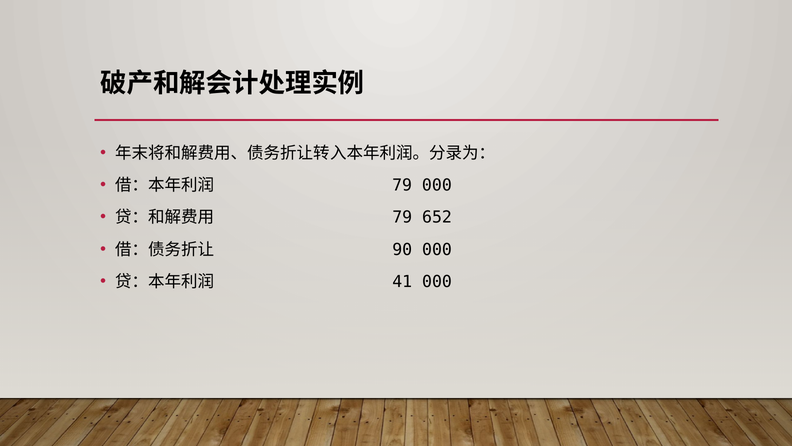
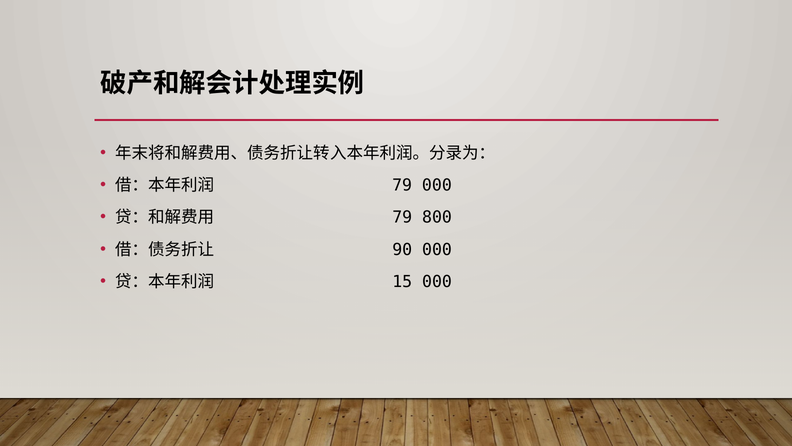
652: 652 -> 800 (437, 217)
41: 41 -> 15 (402, 281)
